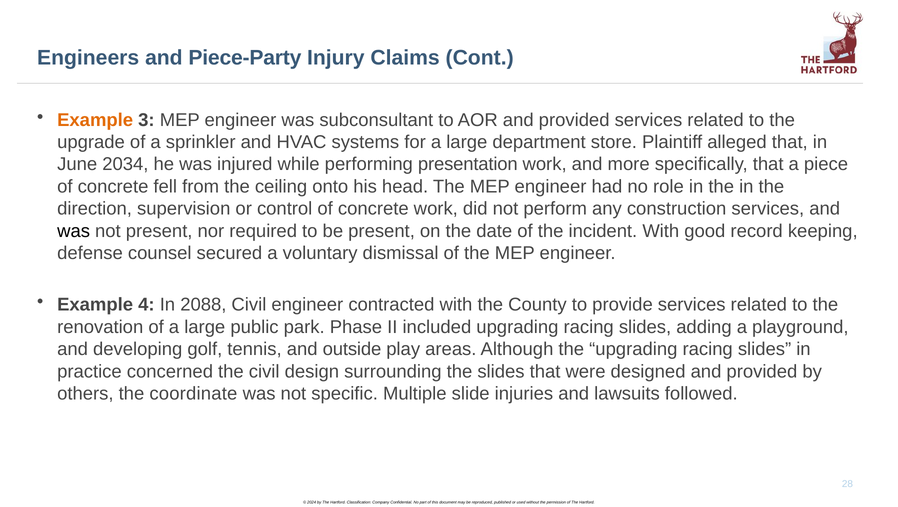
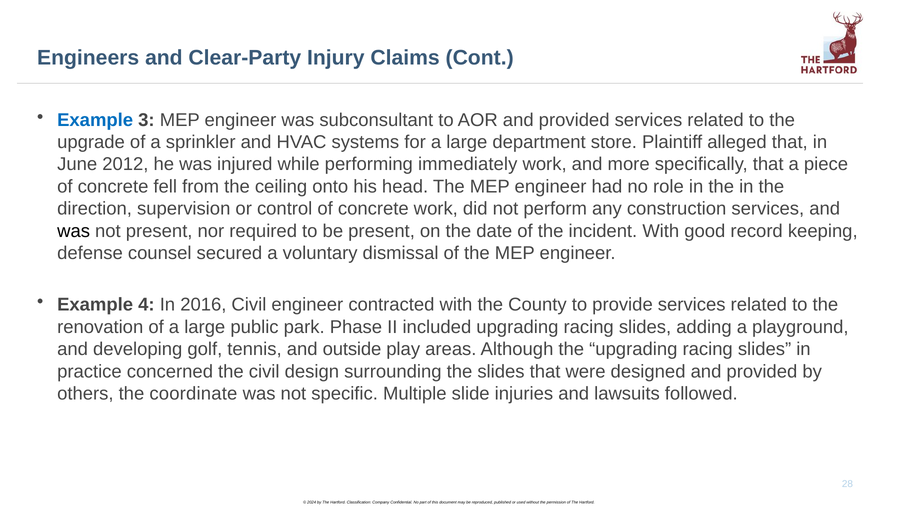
Piece-Party: Piece-Party -> Clear-Party (245, 58)
Example colour: orange -> blue (95, 120)
2034: 2034 -> 2012 (125, 164)
presentation: presentation -> immediately (468, 164)
2088: 2088 -> 2016 (203, 305)
